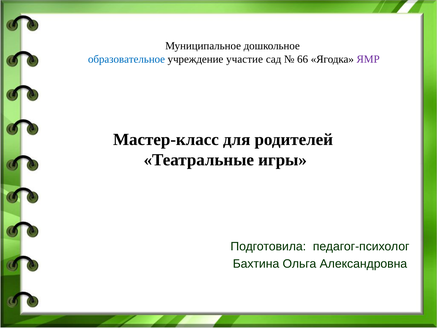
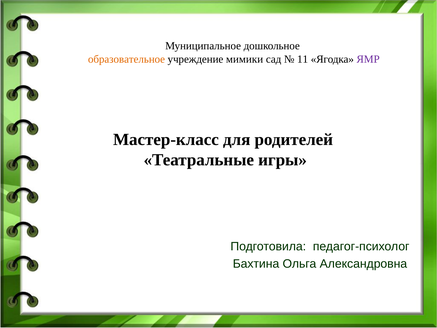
образовательное colour: blue -> orange (126, 59)
участие: участие -> мимики (245, 59)
66: 66 -> 11 (303, 59)
